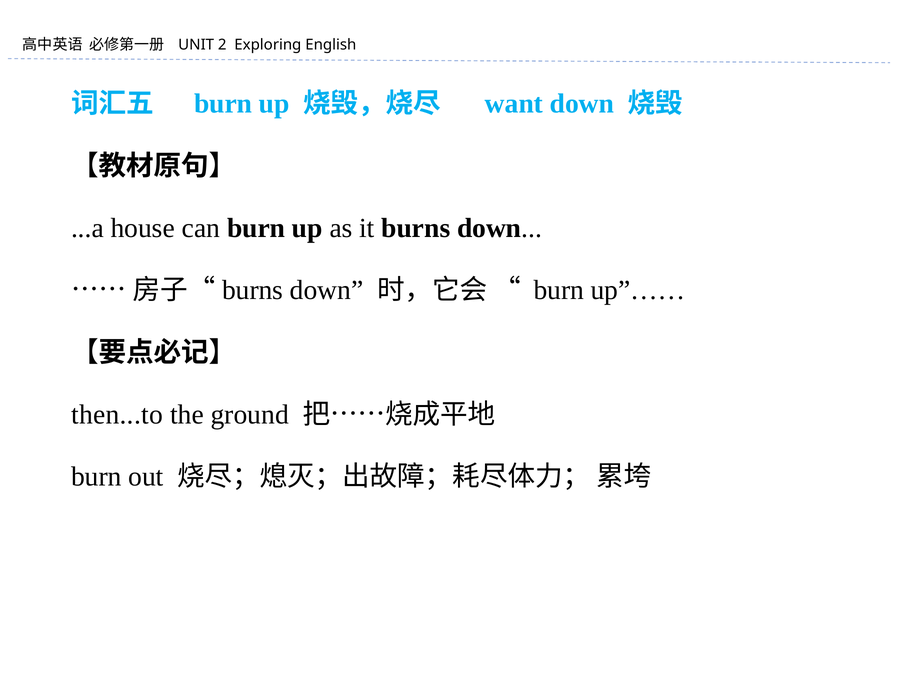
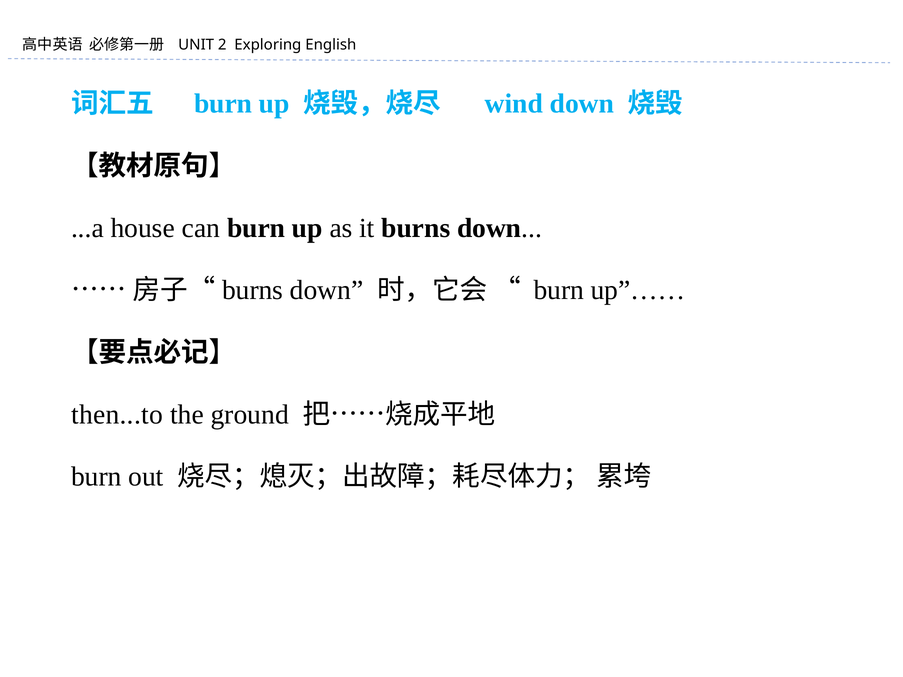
want: want -> wind (514, 104)
